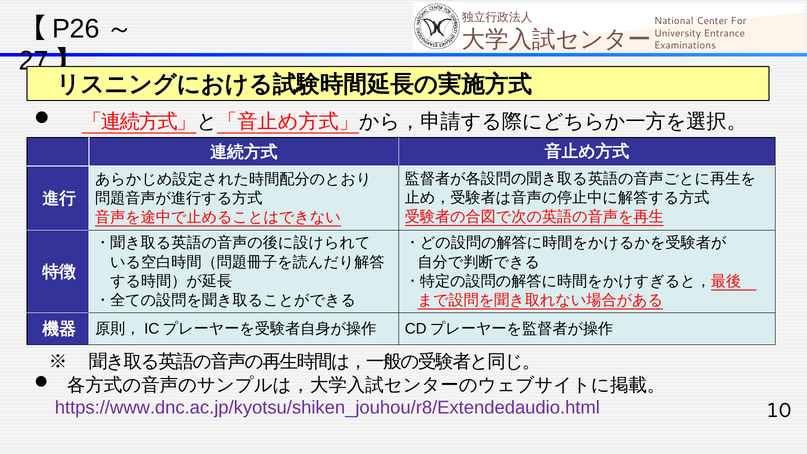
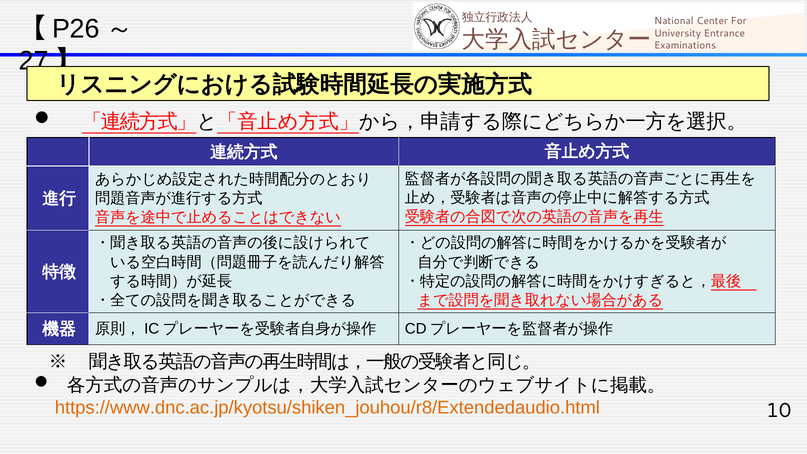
https://www.dnc.ac.jp/kyotsu/shiken_jouhou/r8/Extendedaudio.html colour: purple -> orange (327, 407)
